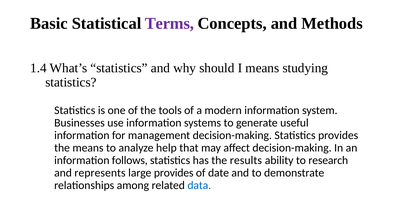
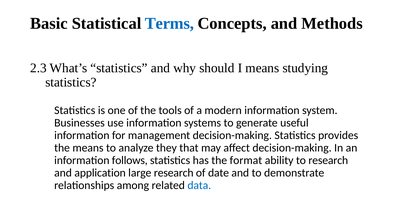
Terms colour: purple -> blue (169, 23)
1.4: 1.4 -> 2.3 (38, 68)
help: help -> they (166, 148)
results: results -> format (246, 160)
represents: represents -> application (100, 173)
large provides: provides -> research (174, 173)
